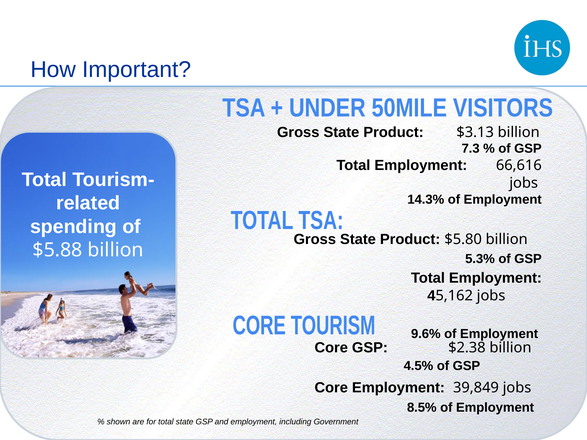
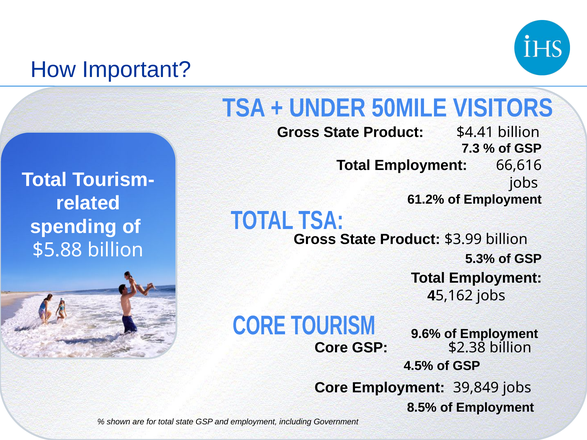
$3.13: $3.13 -> $4.41 (475, 132)
14.3%: 14.3% -> 61.2% (426, 200)
$5.80: $5.80 -> $3.99 (463, 239)
